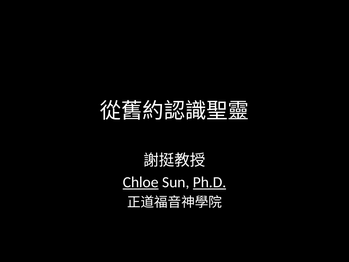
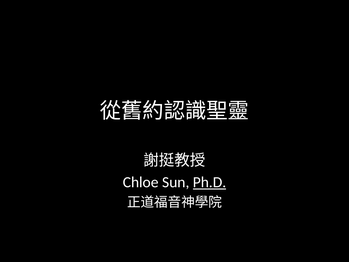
Chloe underline: present -> none (141, 182)
